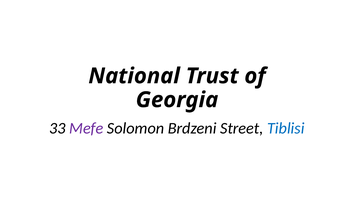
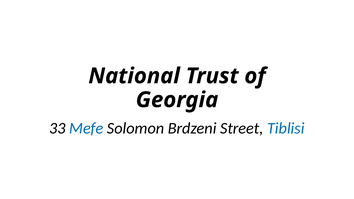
Mefe colour: purple -> blue (86, 128)
